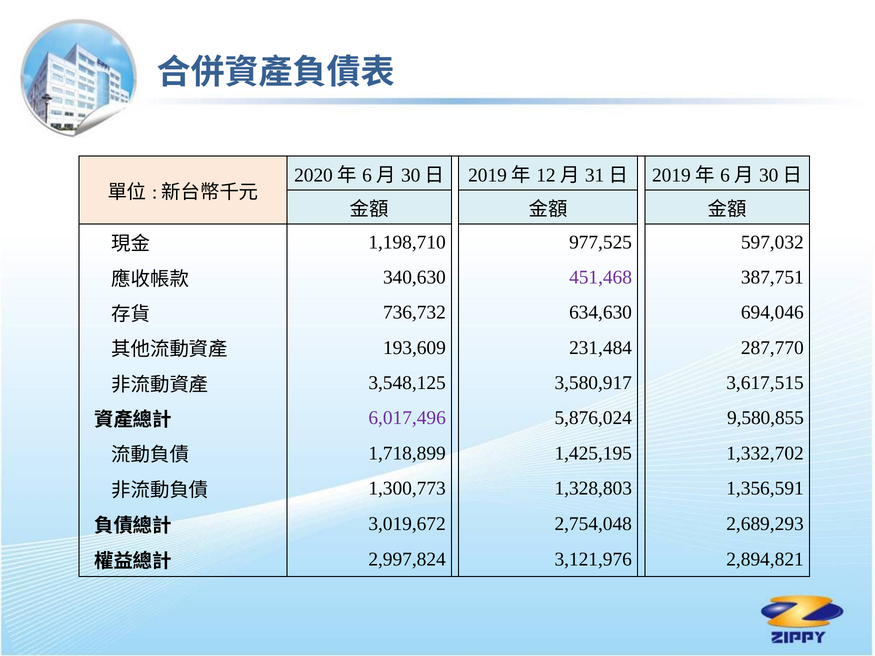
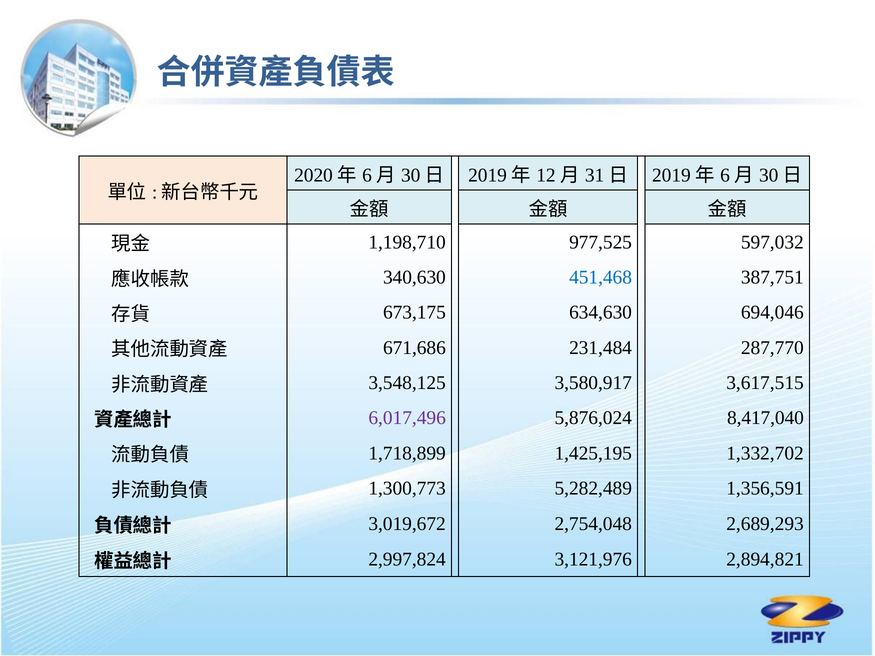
451,468 colour: purple -> blue (601, 277)
736,732: 736,732 -> 673,175 (414, 313)
193,609: 193,609 -> 671,686 (414, 348)
9,580,855: 9,580,855 -> 8,417,040 (765, 418)
1,328,803: 1,328,803 -> 5,282,489 (593, 488)
